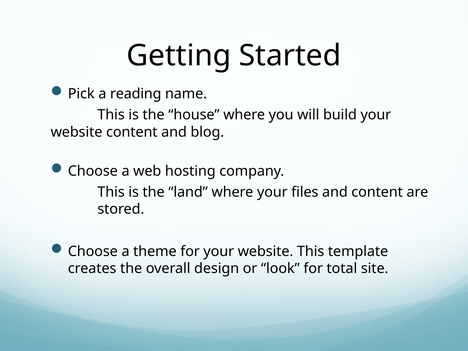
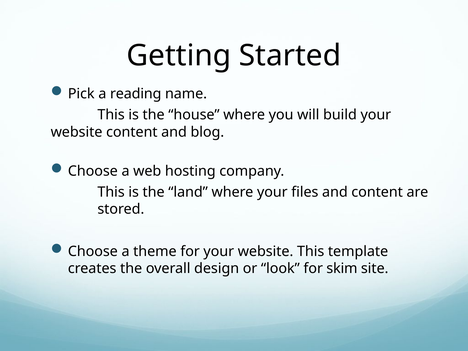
total: total -> skim (342, 269)
